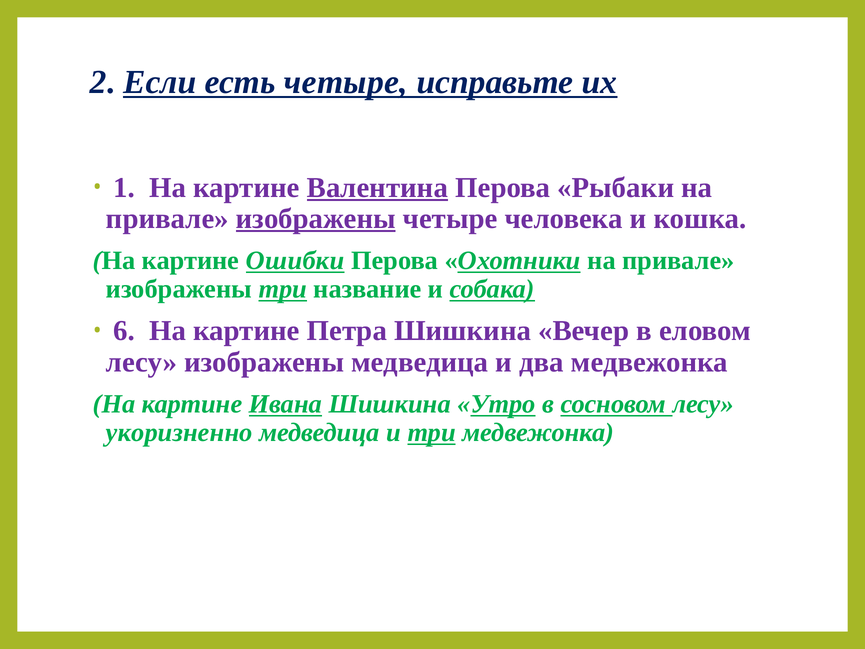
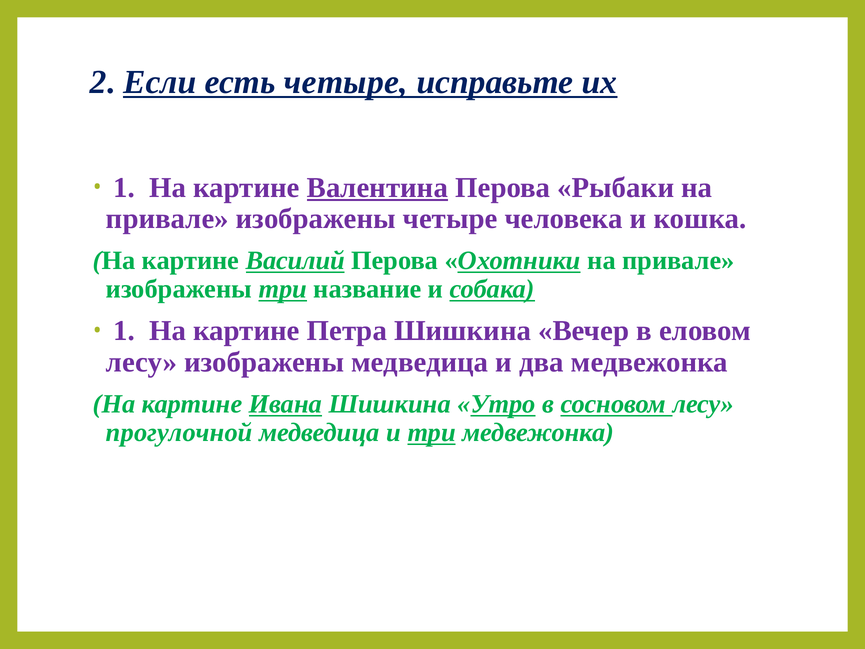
изображены underline: present -> none (316, 219)
Ошибки: Ошибки -> Василий (295, 260)
6: 6 -> 1 (124, 331)
укоризненно: укоризненно -> прогулочной (179, 432)
